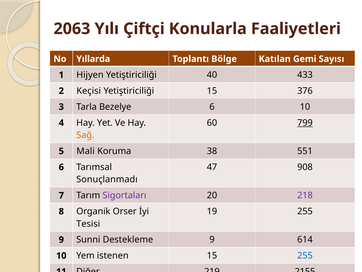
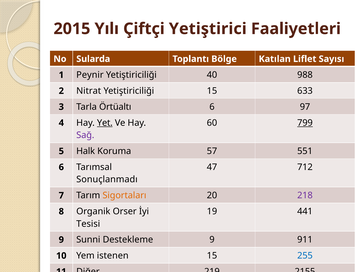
2063: 2063 -> 2015 (72, 29)
Konularla: Konularla -> Yetiştirici (208, 29)
Yıllarda: Yıllarda -> Sularda (93, 59)
Gemi: Gemi -> Liflet (305, 59)
Hijyen: Hijyen -> Peynir (90, 75)
433: 433 -> 988 (305, 75)
Keçisi: Keçisi -> Nitrat (89, 91)
376: 376 -> 633 (305, 91)
Bezelye: Bezelye -> Örtüaltı (115, 107)
6 10: 10 -> 97 (305, 107)
Yet underline: none -> present (105, 123)
Sağ colour: orange -> purple (85, 135)
Mali: Mali -> Halk (86, 151)
38: 38 -> 57 (212, 151)
908: 908 -> 712 (305, 167)
Sigortaları colour: purple -> orange (124, 195)
19 255: 255 -> 441 (305, 211)
614: 614 -> 911 (305, 239)
